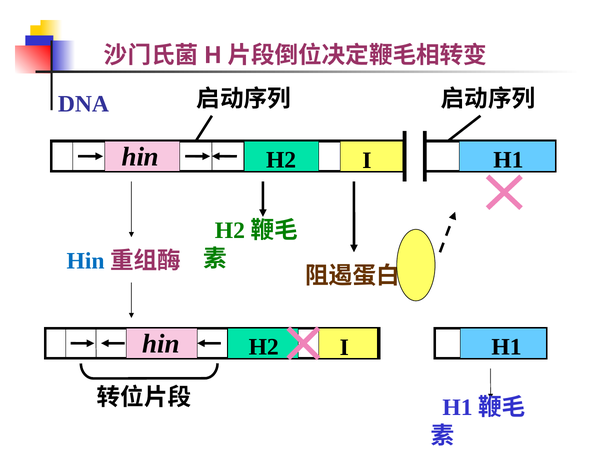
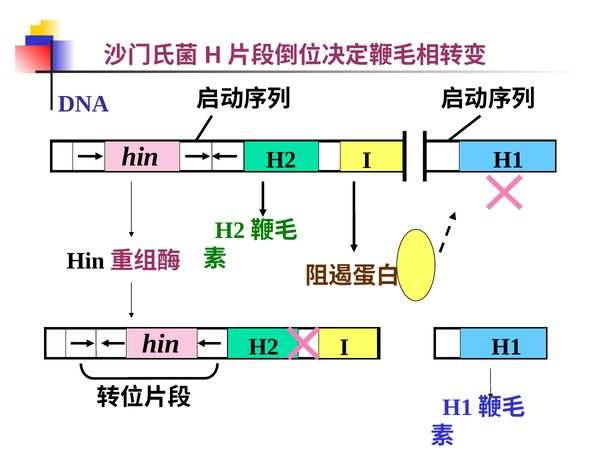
Hin colour: blue -> black (86, 261)
